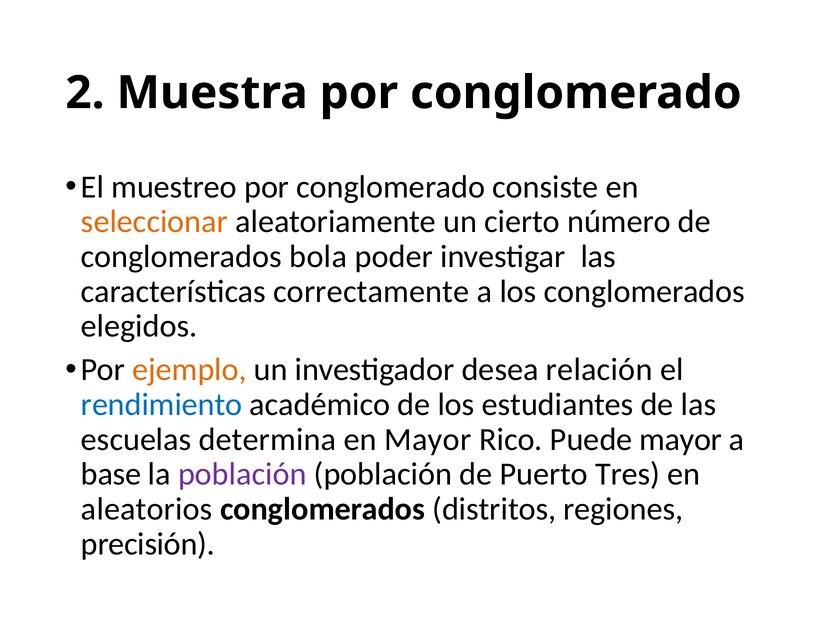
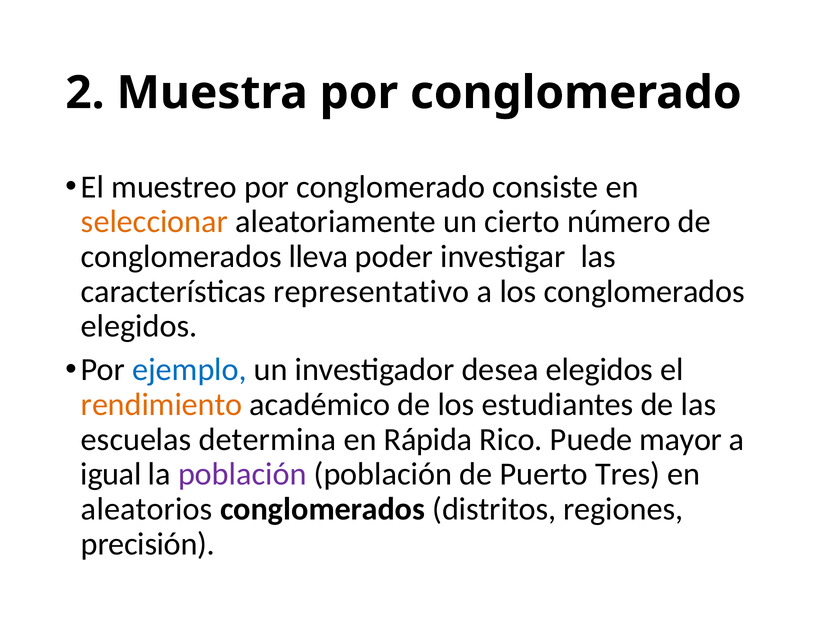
bola: bola -> lleva (319, 257)
correctamente: correctamente -> representativo (371, 292)
ejemplo colour: orange -> blue (189, 370)
desea relación: relación -> elegidos (599, 370)
rendimiento colour: blue -> orange (162, 405)
en Mayor: Mayor -> Rápida (428, 440)
base: base -> igual (111, 475)
